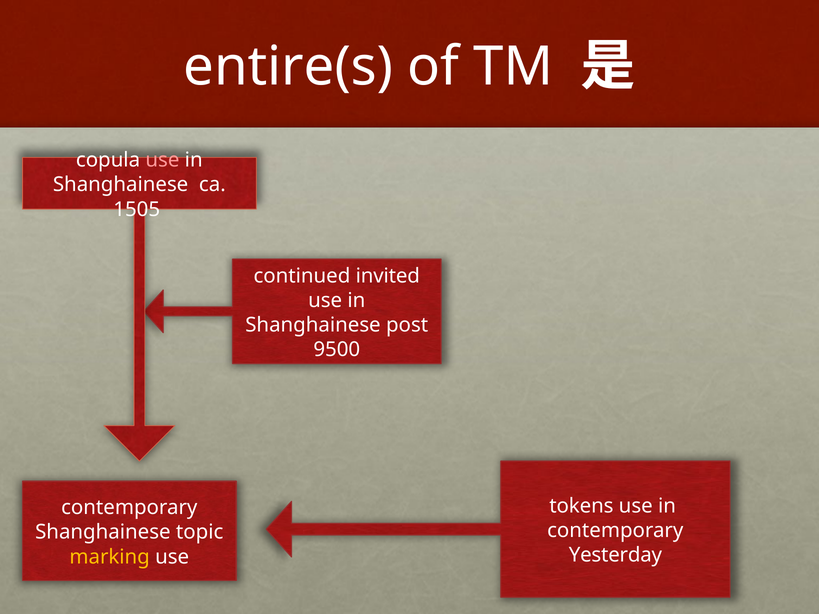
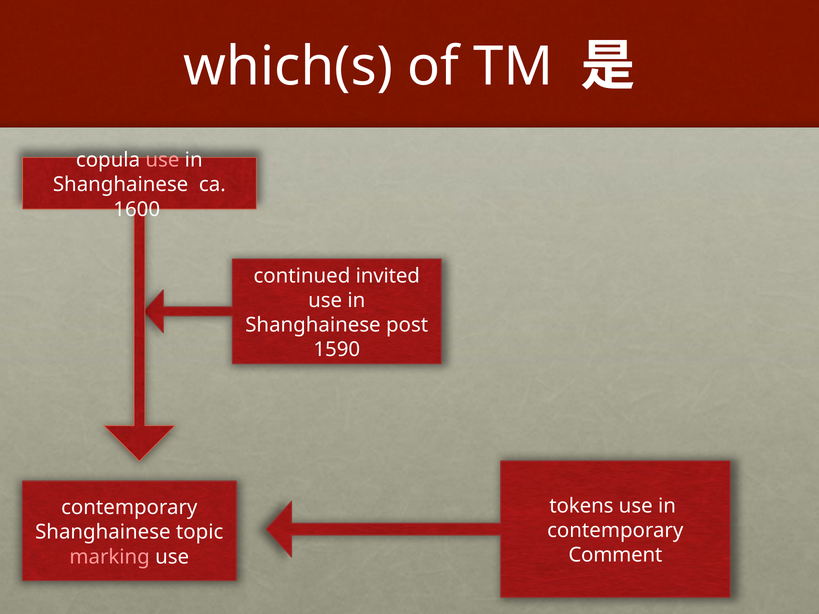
entire(s: entire(s -> which(s (288, 67)
1505: 1505 -> 1600 (137, 209)
9500: 9500 -> 1590 (337, 350)
Yesterday: Yesterday -> Comment (615, 555)
marking colour: yellow -> pink (110, 557)
